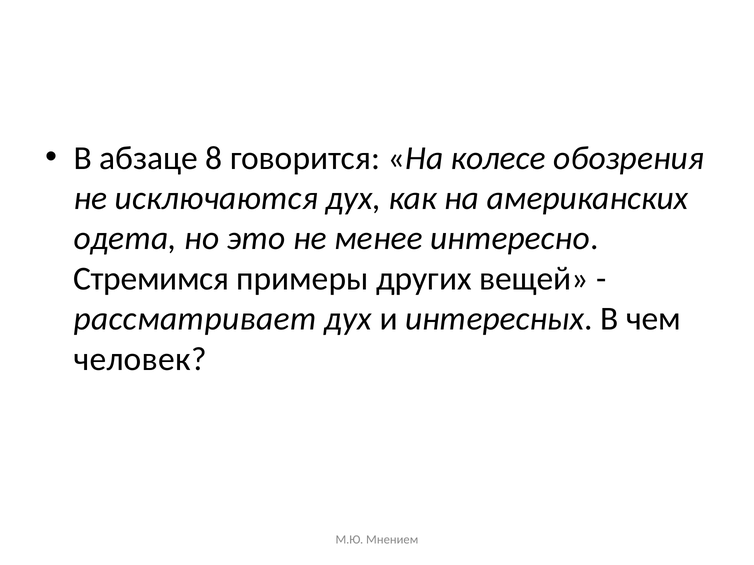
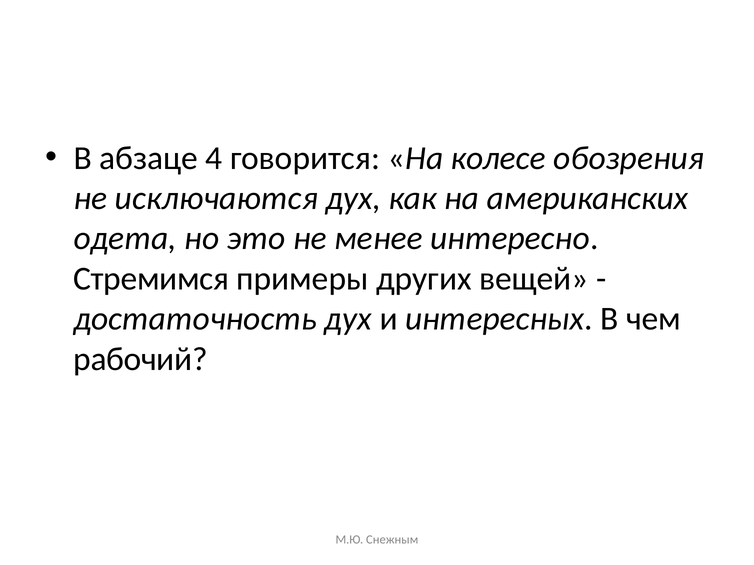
8: 8 -> 4 (214, 158)
рассматривает: рассматривает -> достаточность (195, 319)
человек: человек -> рабочий (140, 359)
Мнением: Мнением -> Снежным (392, 540)
